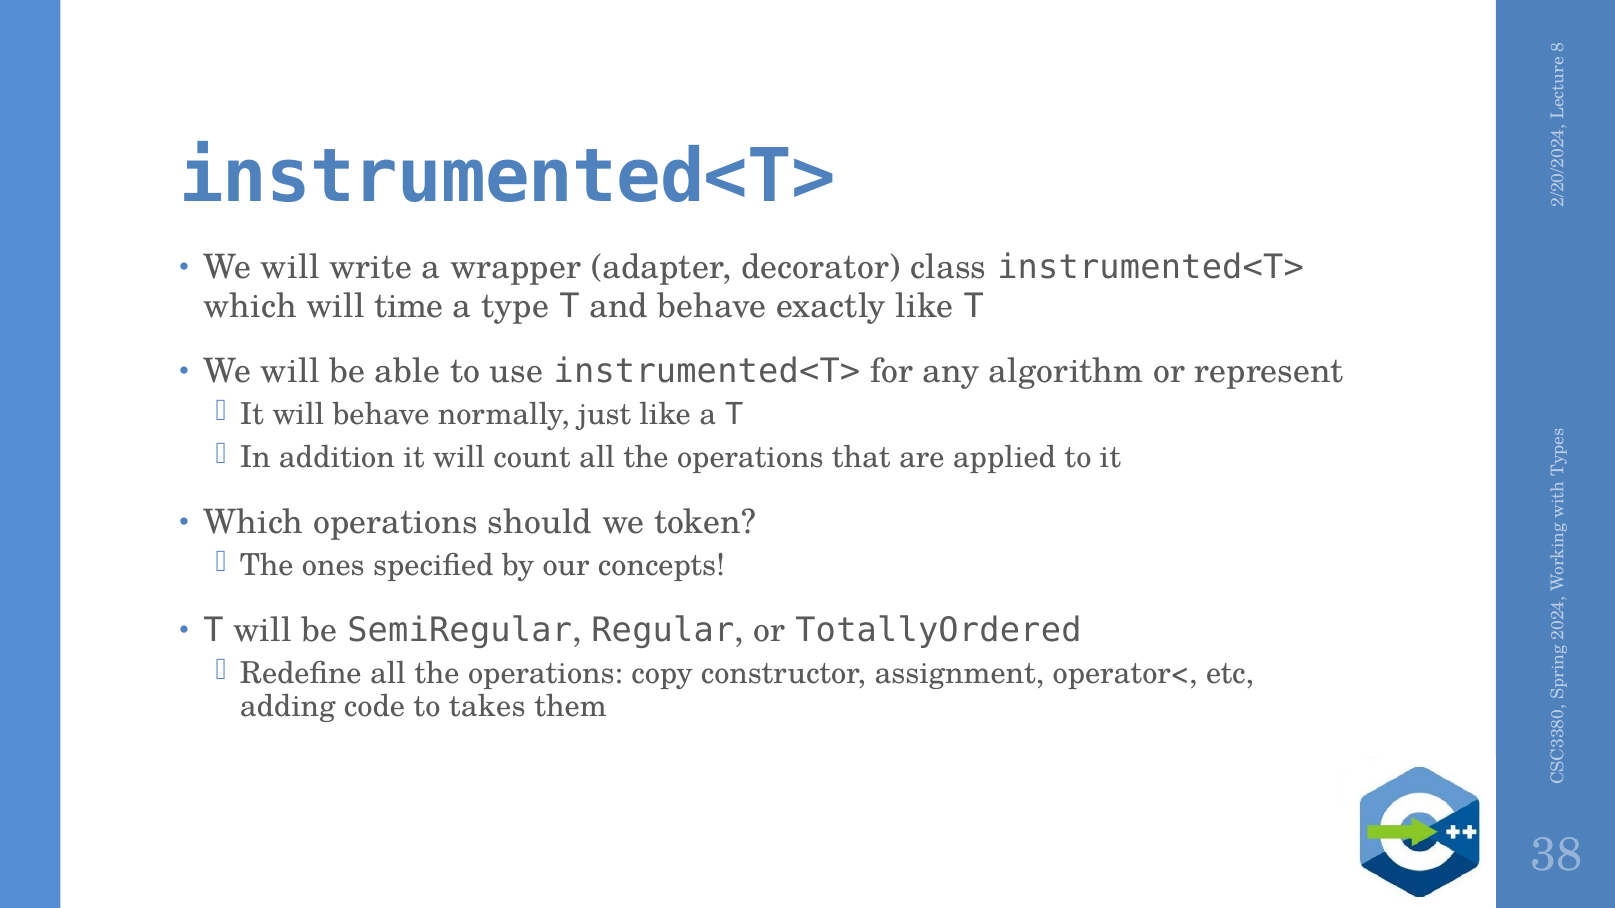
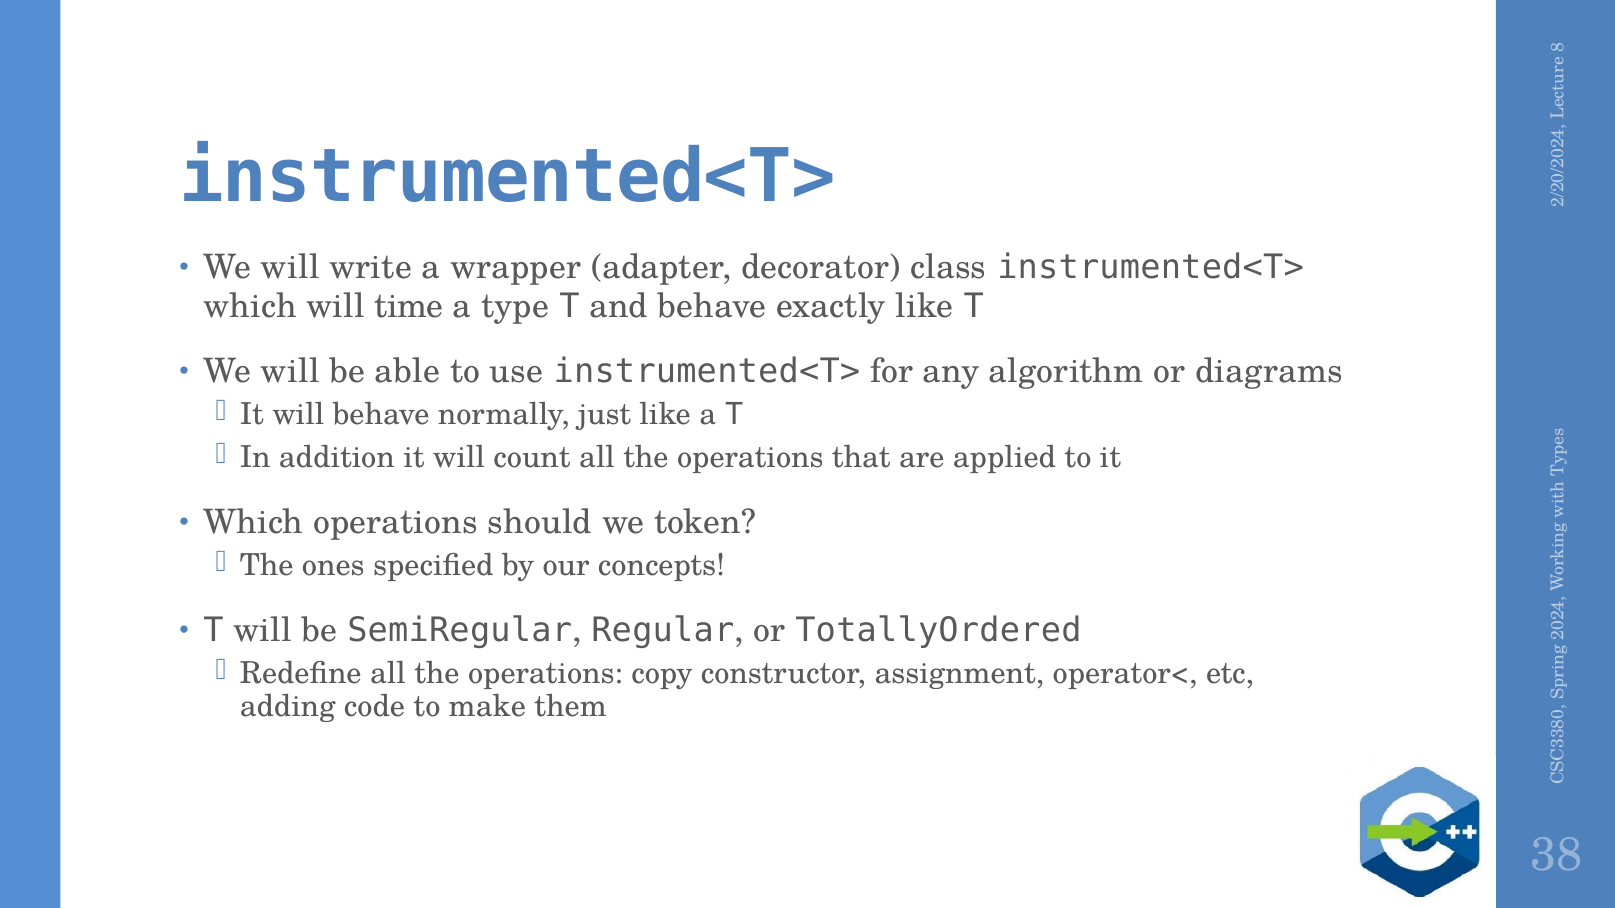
represent: represent -> diagrams (1269, 372)
takes: takes -> make (487, 707)
